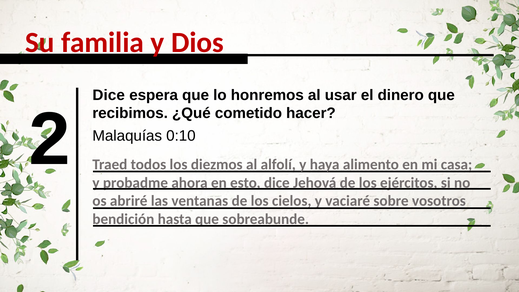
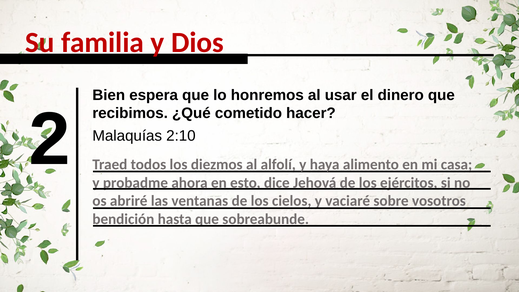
Dice: Dice -> Bien (109, 95)
0:10: 0:10 -> 2:10 (181, 136)
